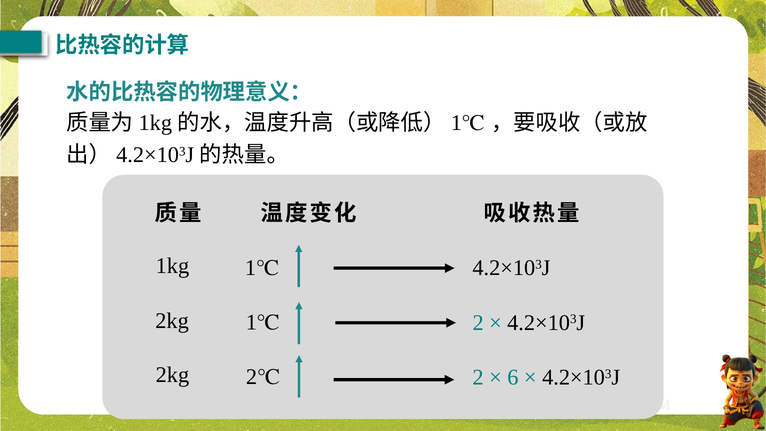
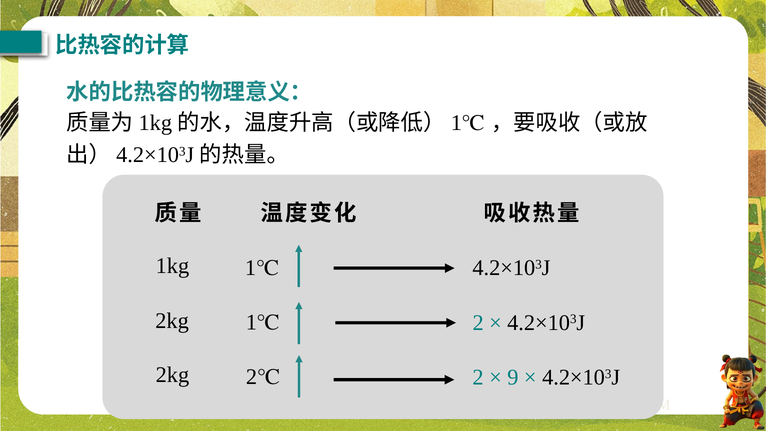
6: 6 -> 9 (513, 377)
